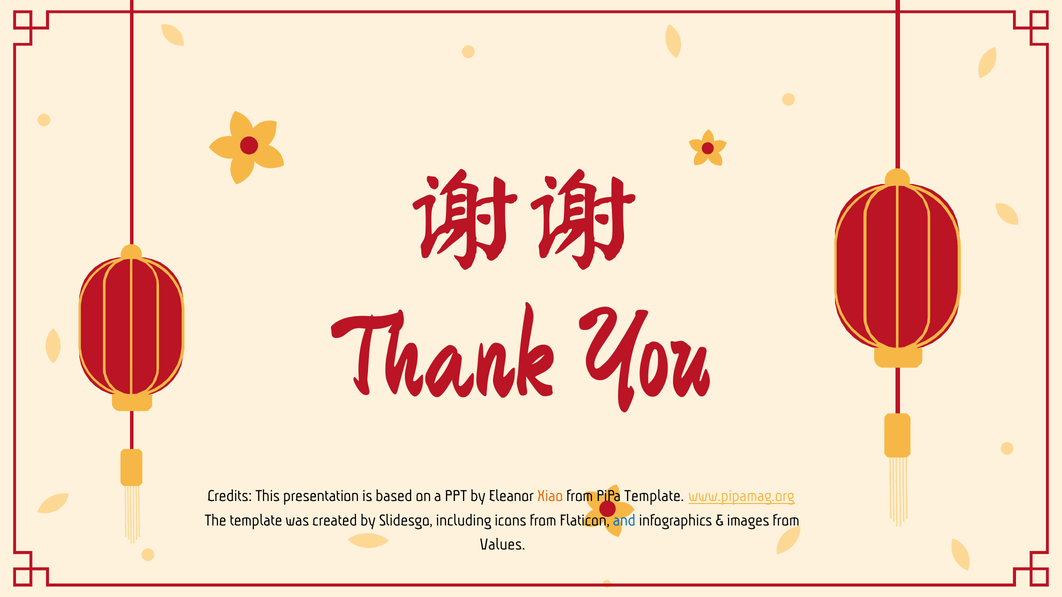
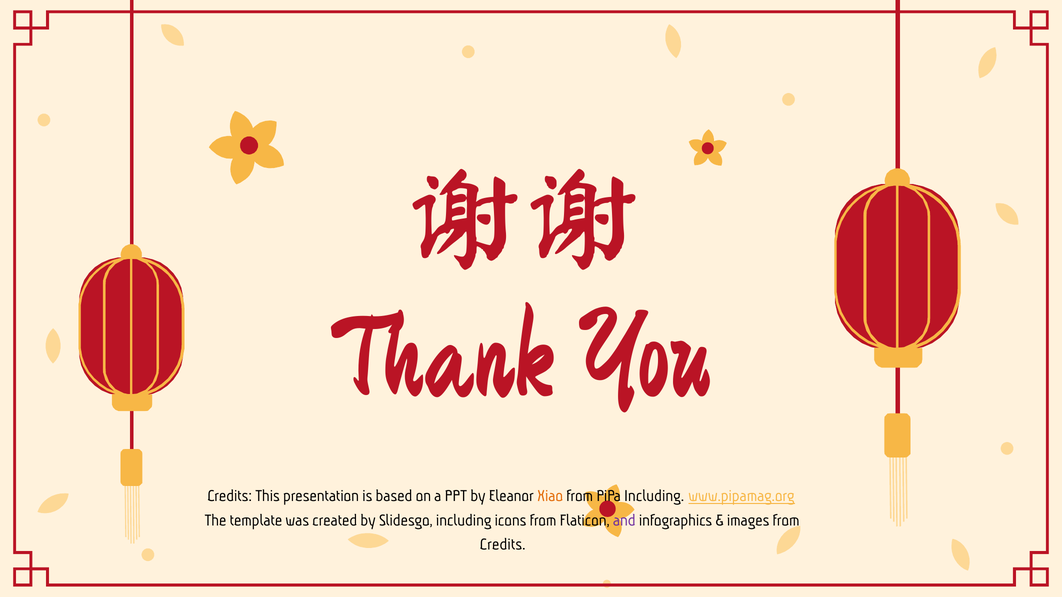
PiPa Template: Template -> Including (654, 496)
and colour: blue -> purple (624, 520)
Values: Values -> Credits (503, 544)
